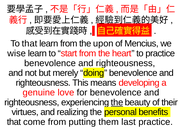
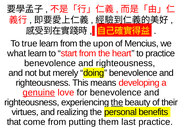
To that: that -> true (30, 44)
wise: wise -> what (17, 54)
genuine underline: none -> present (39, 93)
